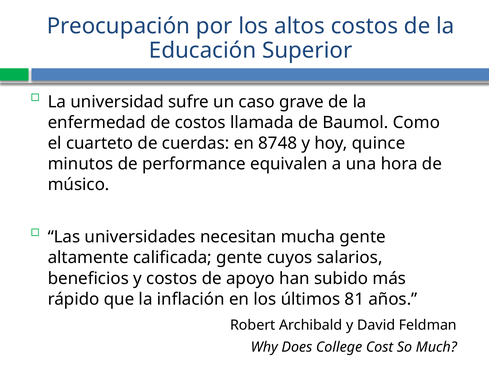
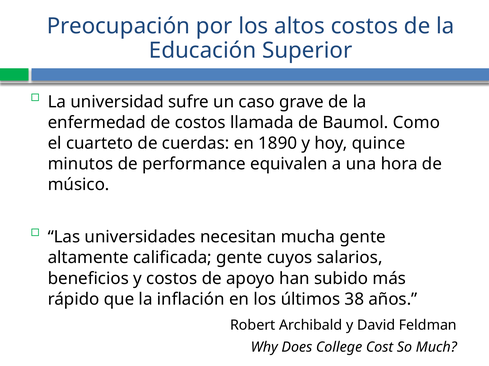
8748: 8748 -> 1890 (278, 144)
81: 81 -> 38 (354, 300)
